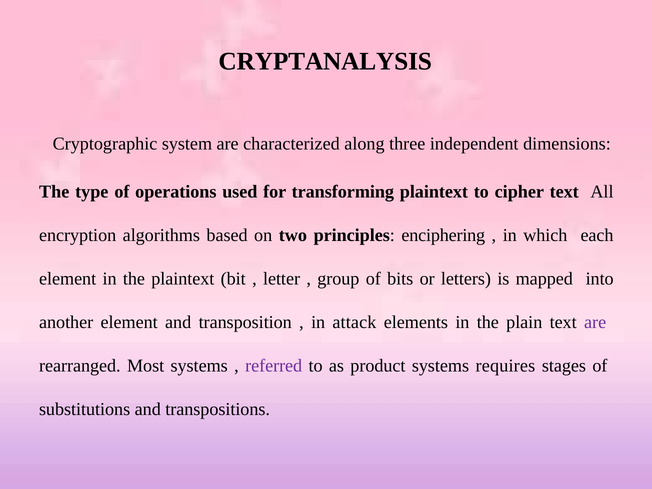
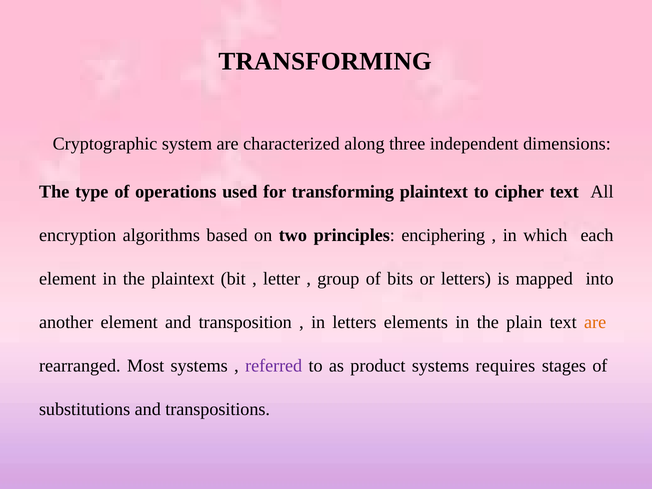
CRYPTANALYSIS: CRYPTANALYSIS -> TRANSFORMING (325, 61)
in attack: attack -> letters (354, 322)
are colour: purple -> orange (595, 322)
